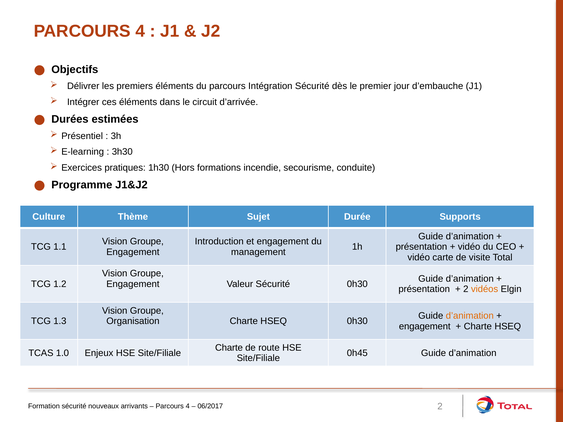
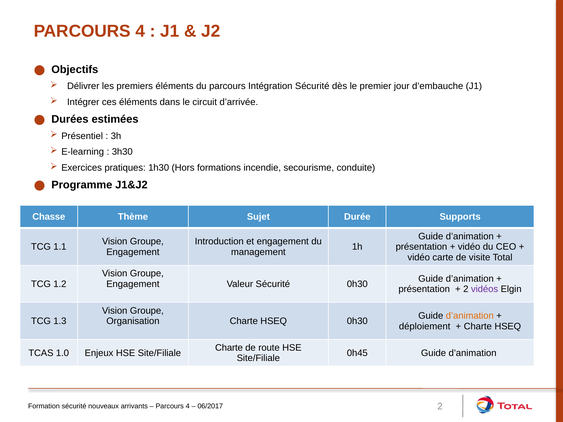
Culture: Culture -> Chasse (49, 217)
vidéos colour: orange -> purple (485, 289)
engagement: engagement -> déploiement (425, 327)
